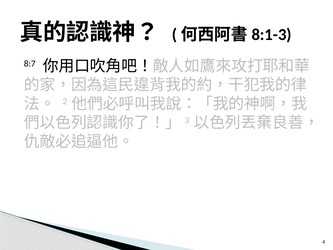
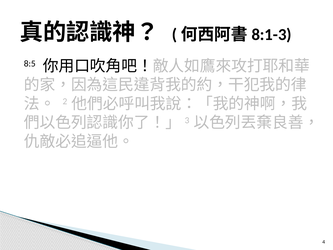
8:7: 8:7 -> 8:5 (30, 64)
